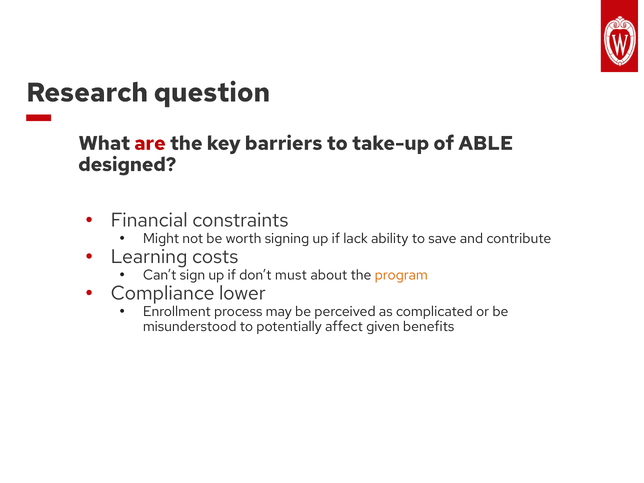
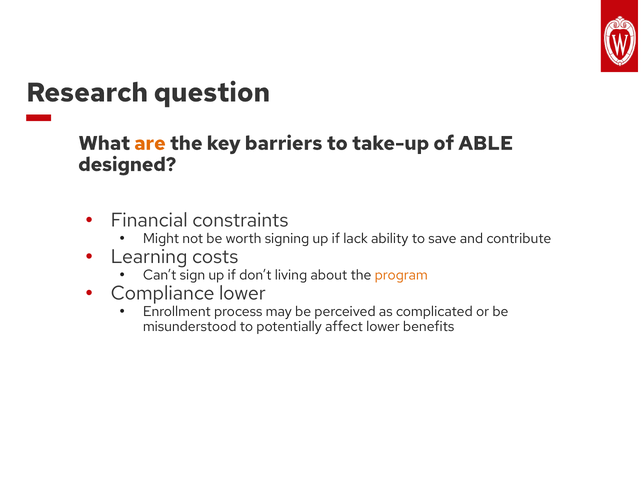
are colour: red -> orange (150, 143)
must: must -> living (291, 275)
affect given: given -> lower (383, 327)
